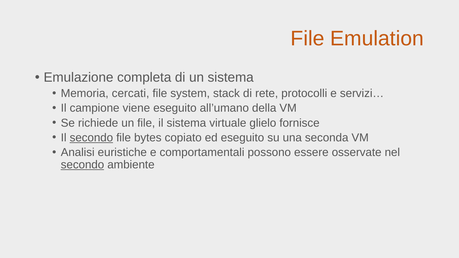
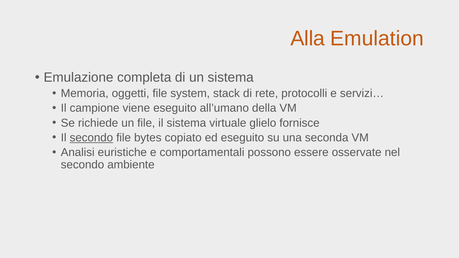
File: File -> Alla (308, 39)
cercati: cercati -> oggetti (131, 93)
secondo underline: present -> none (82, 165)
